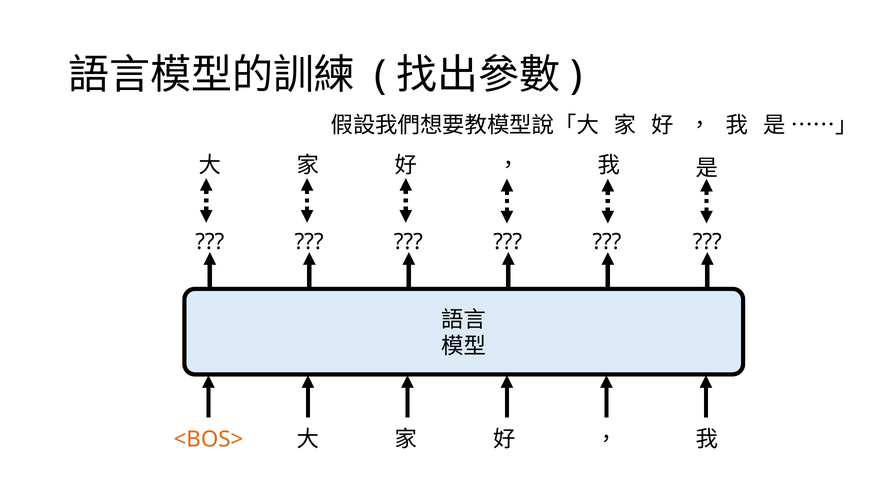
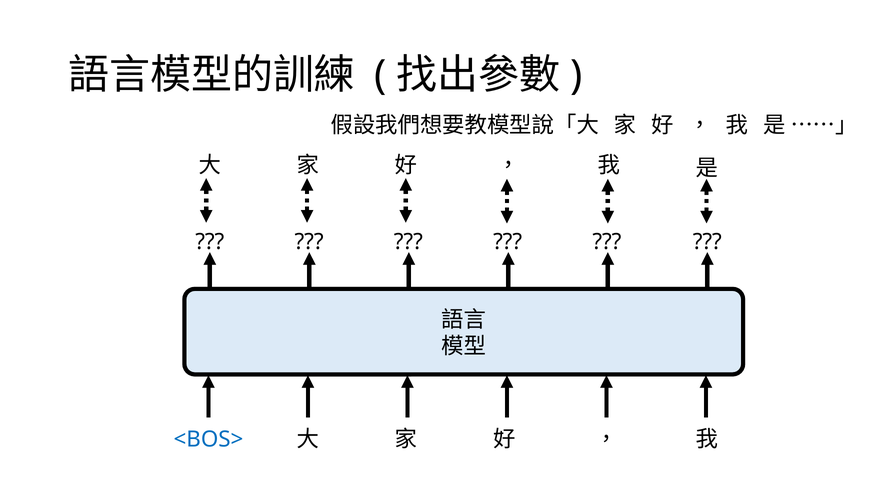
<BOS> colour: orange -> blue (208, 439)
